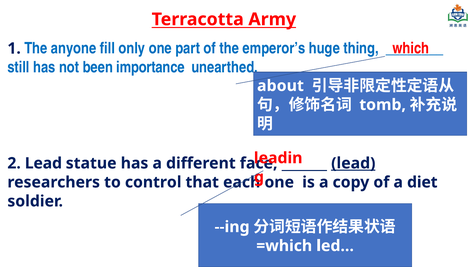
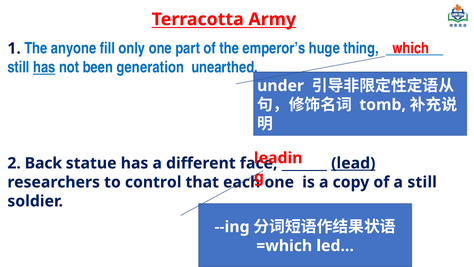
has underline: none -> present (44, 67)
importance: importance -> generation (150, 67)
about: about -> under (281, 86)
2 Lead: Lead -> Back (43, 163)
a diet: diet -> still (422, 182)
